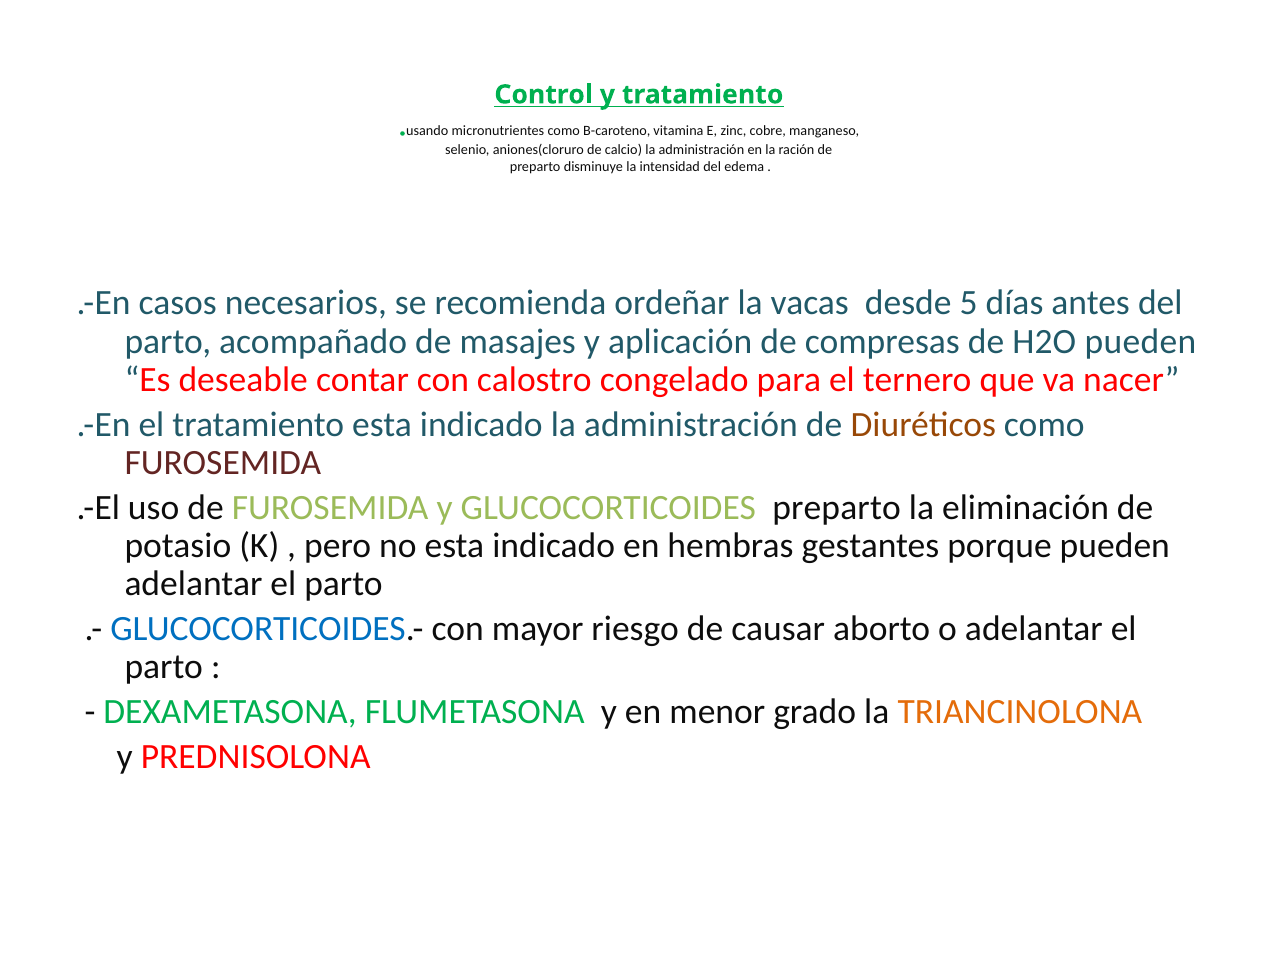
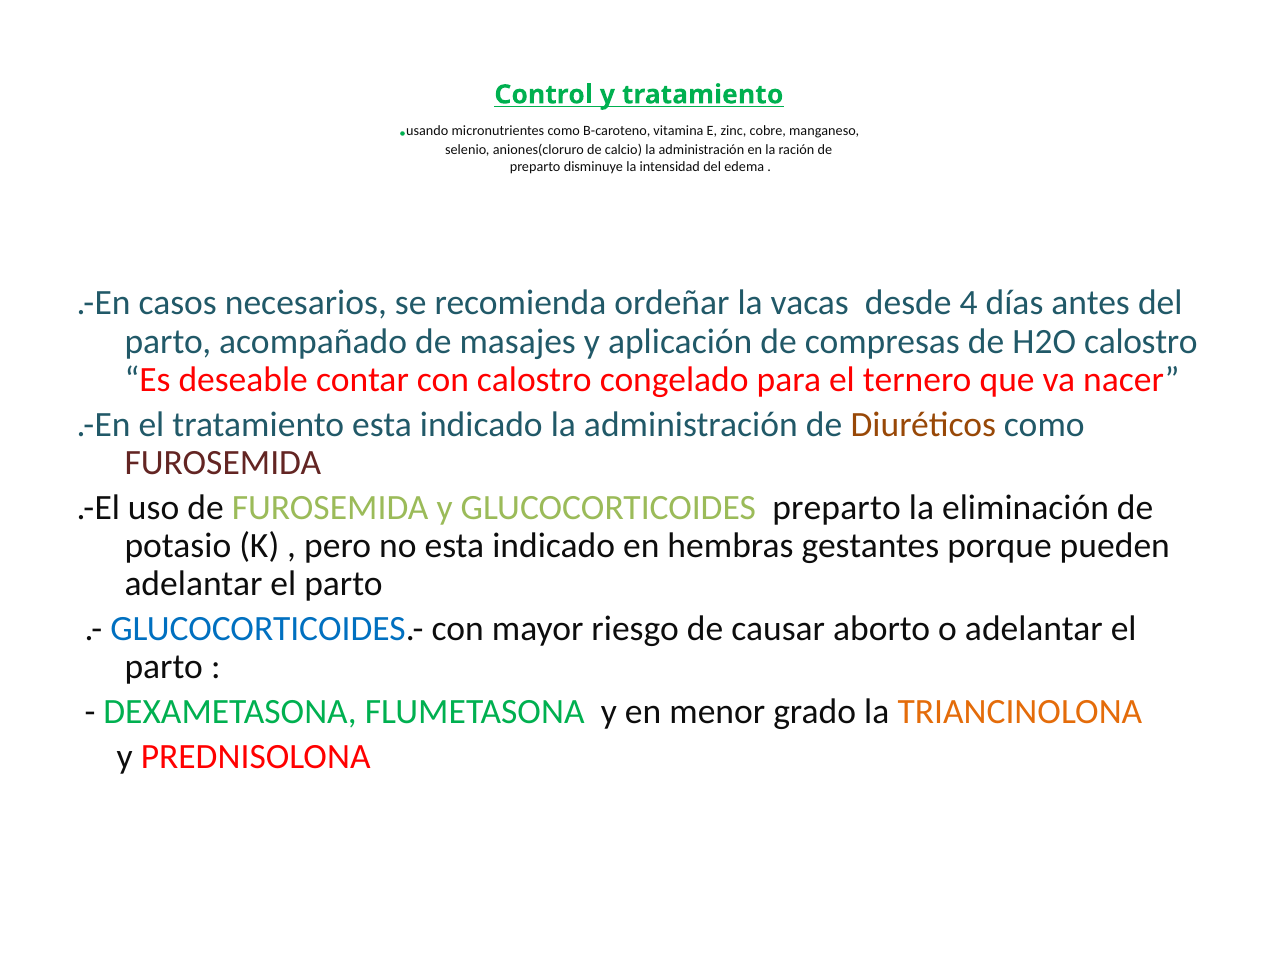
5: 5 -> 4 (969, 303)
H2O pueden: pueden -> calostro (1141, 341)
